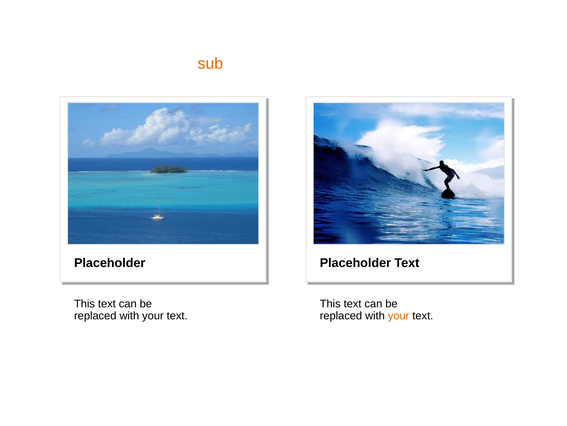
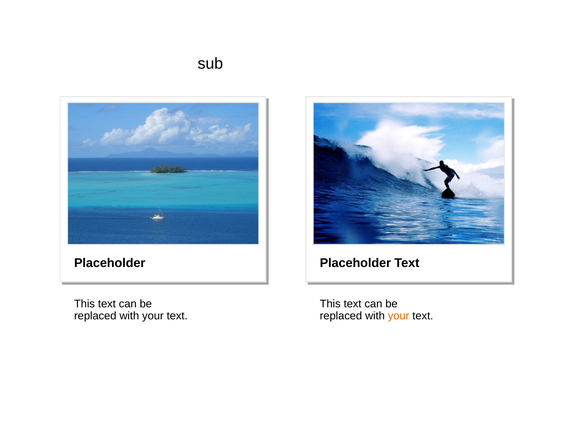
sub colour: orange -> black (210, 64)
